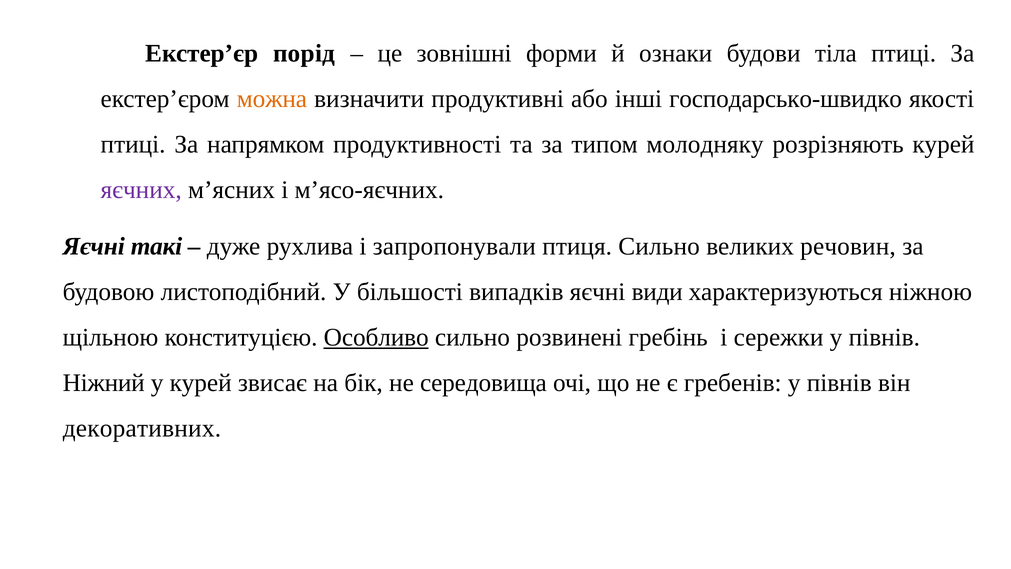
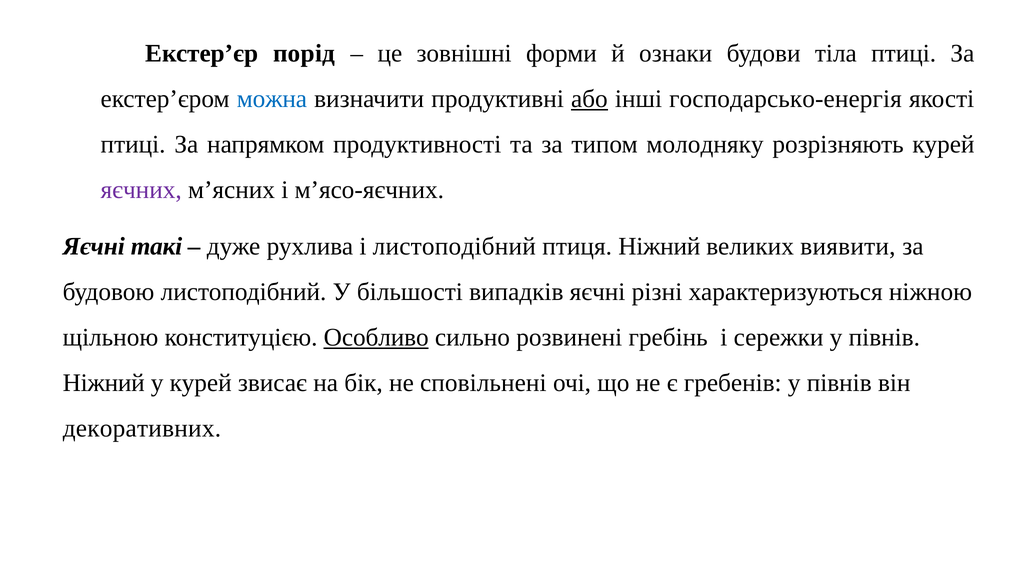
можна colour: orange -> blue (272, 99)
або underline: none -> present (589, 99)
господарсько-швидко: господарсько-швидко -> господарсько-енергія (785, 99)
і запропонували: запропонували -> листоподібний (454, 246)
птиця Сильно: Сильно -> Ніжний (659, 246)
речовин: речовин -> виявити (848, 246)
види: види -> різні (657, 292)
середовища: середовища -> сповільнені (483, 383)
